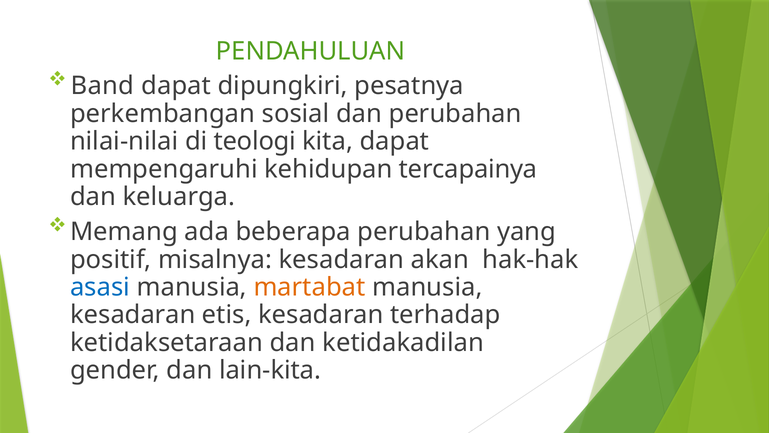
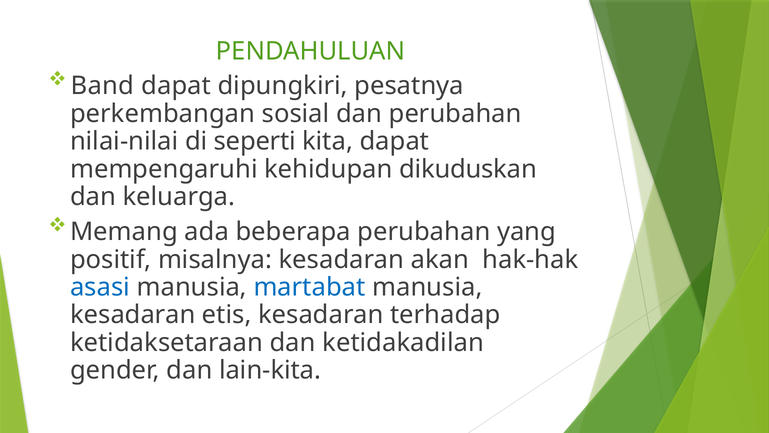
teologi: teologi -> seperti (255, 141)
tercapainya: tercapainya -> dikuduskan (468, 169)
martabat colour: orange -> blue (310, 287)
